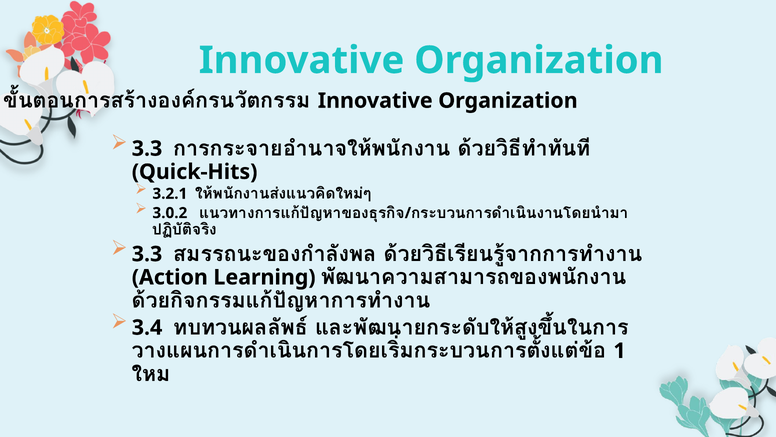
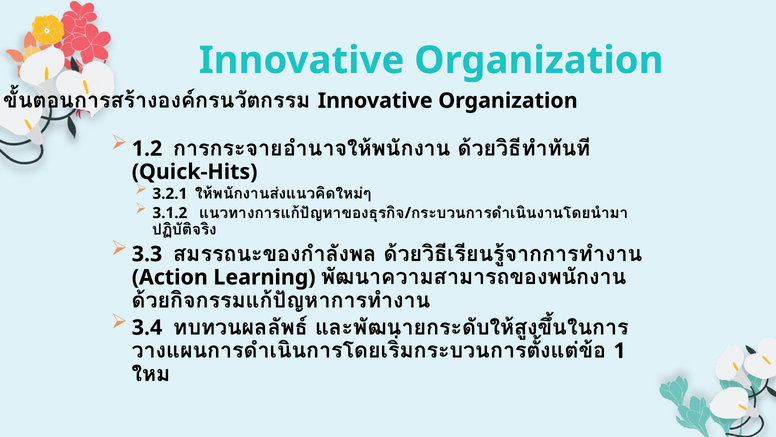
3.3: 3.3 -> 1.2 (147, 148)
3.0.2: 3.0.2 -> 3.1.2 (170, 213)
